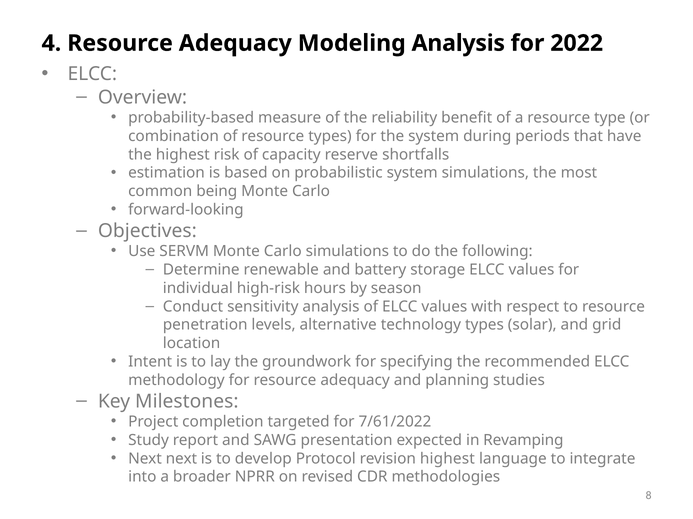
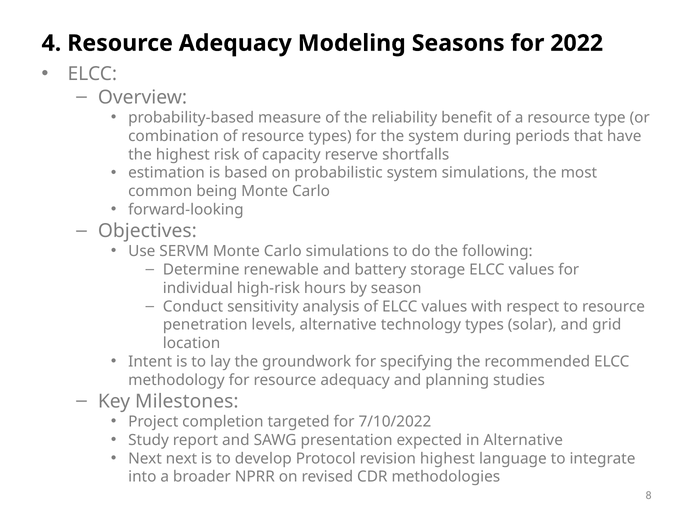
Modeling Analysis: Analysis -> Seasons (458, 43)
7/61/2022: 7/61/2022 -> 7/10/2022 (395, 422)
in Revamping: Revamping -> Alternative (523, 441)
